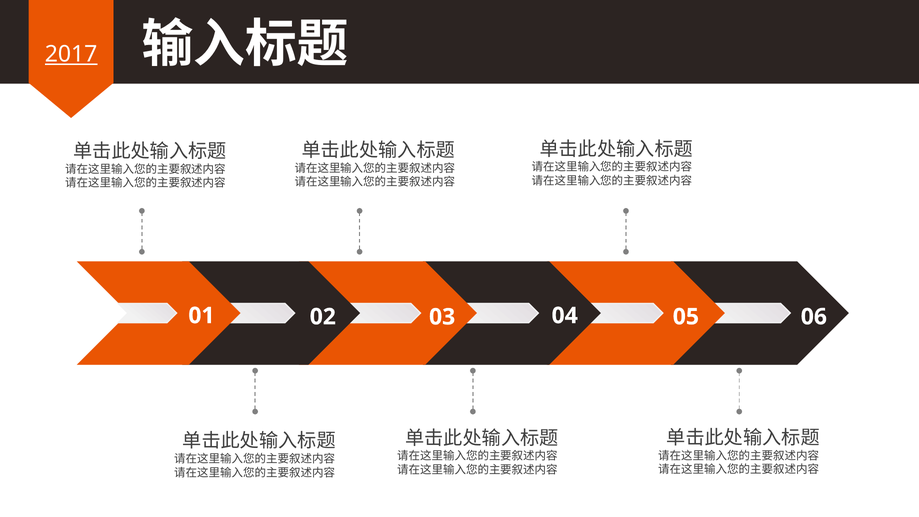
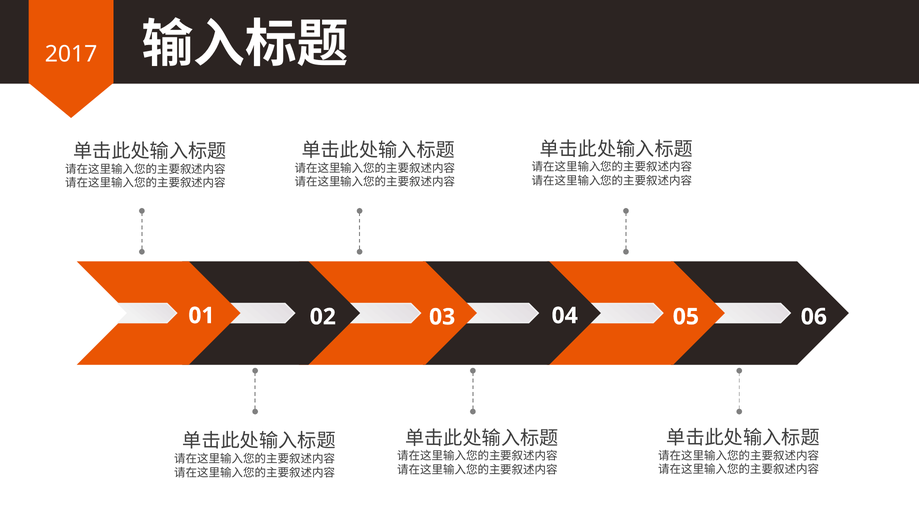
2017 underline: present -> none (71, 54)
